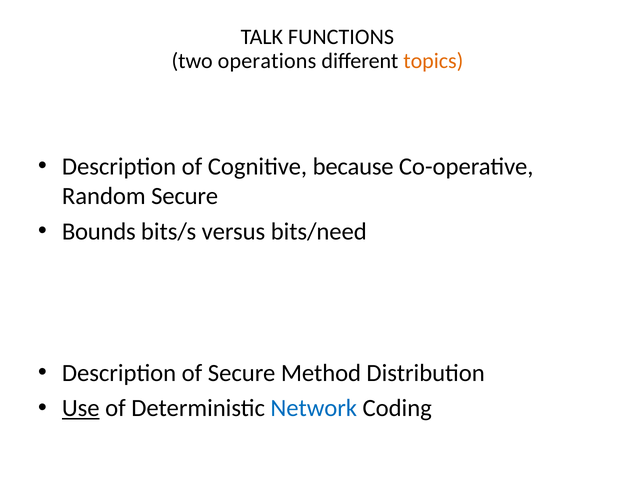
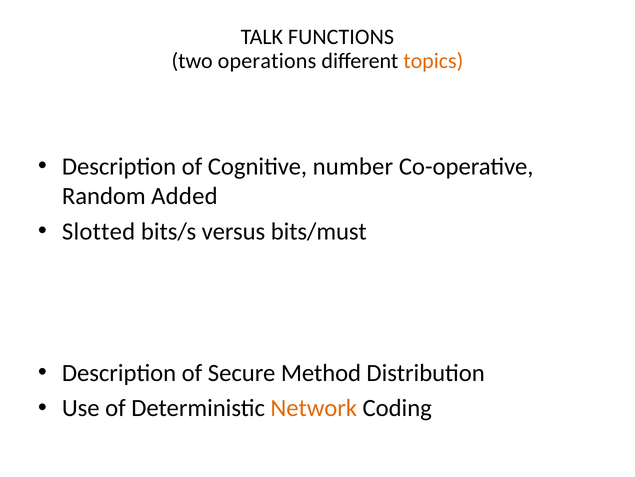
because: because -> number (353, 166)
Random Secure: Secure -> Added (184, 196)
Bounds: Bounds -> Slotted (99, 231)
bits/need: bits/need -> bits/must (319, 231)
Use underline: present -> none (81, 408)
Network colour: blue -> orange (314, 408)
